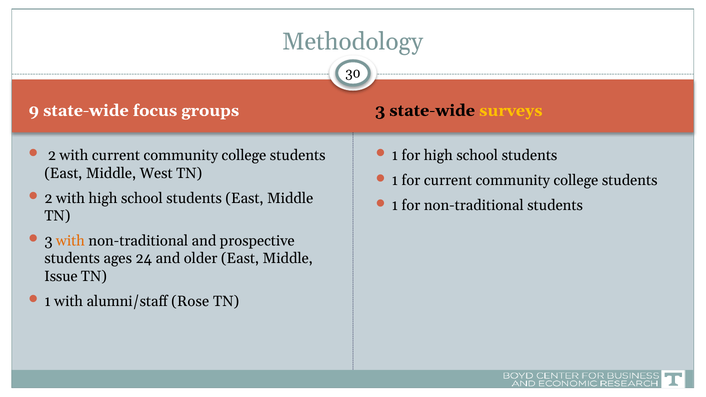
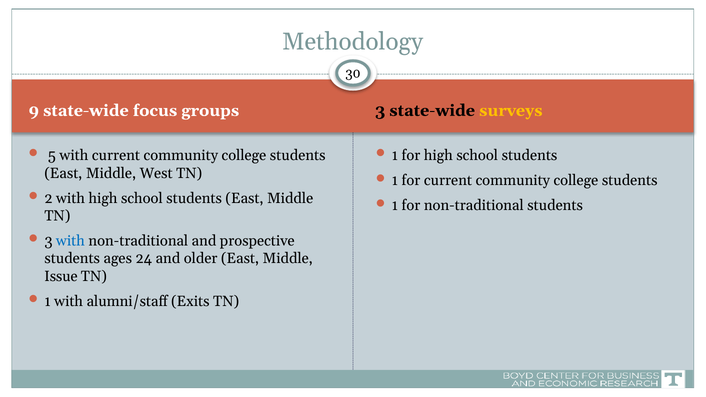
2: 2 -> 5 (52, 156)
with colour: orange -> blue (70, 241)
Rose: Rose -> Exits (190, 301)
